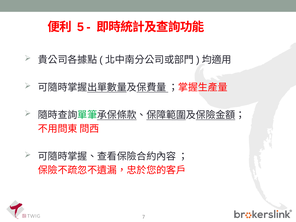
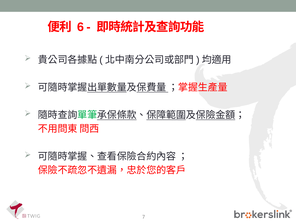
5: 5 -> 6 (80, 27)
